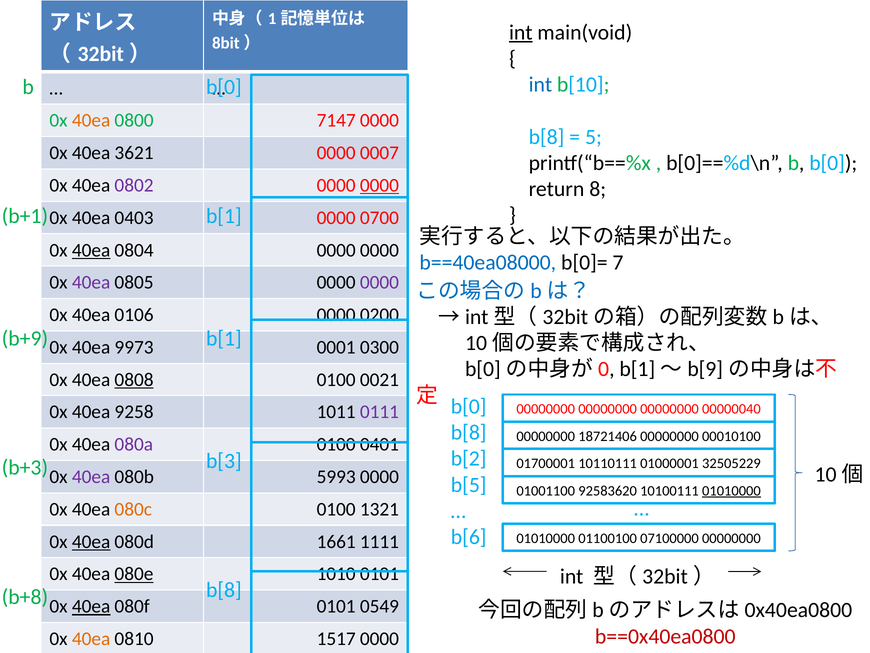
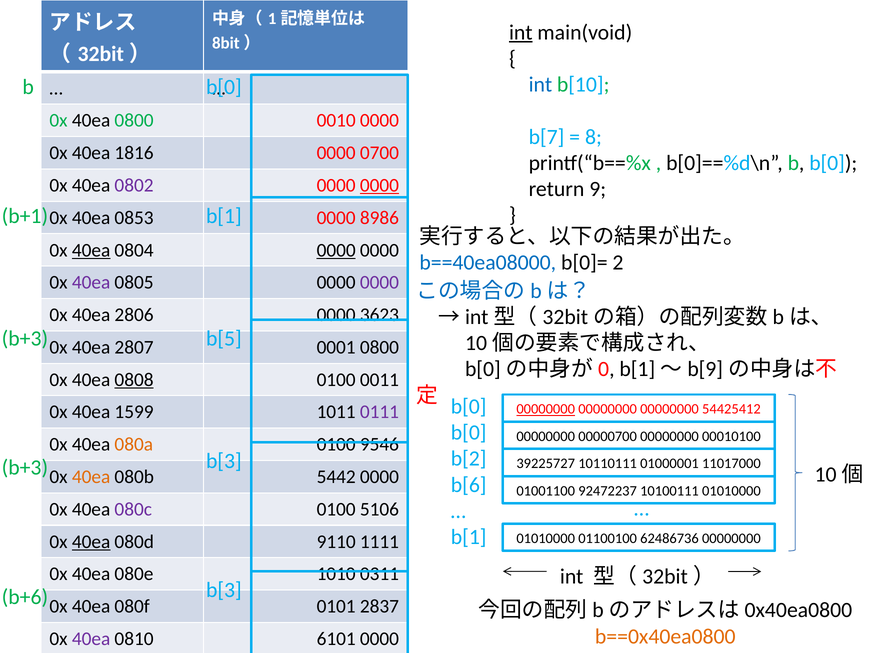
40ea colour: orange -> black (91, 120)
7147: 7147 -> 0010 (336, 120)
b[8: b[8 -> b[7 (547, 137)
5: 5 -> 8 (593, 137)
3621: 3621 -> 1816 (134, 153)
0007: 0007 -> 0700 (379, 153)
8: 8 -> 9 (598, 189)
0403: 0403 -> 0853 (134, 218)
0700: 0700 -> 8986 (379, 218)
0000 underline: none -> present (336, 250)
7: 7 -> 2 (618, 262)
0106: 0106 -> 2806 (134, 315)
0200: 0200 -> 3623 (379, 315)
b+9: b+9 -> b+3 (25, 338)
b[1: b[1 -> b[5 (224, 338)
9973: 9973 -> 2807 (134, 347)
0001 0300: 0300 -> 0800 (379, 347)
0021: 0021 -> 0011 (379, 379)
00000000 underline: none -> present (546, 409)
00000040: 00000040 -> 54425412 (731, 409)
9258: 9258 -> 1599 (134, 412)
b[8: b[8 -> b[0 (469, 432)
18721406: 18721406 -> 00000700 (608, 436)
080a colour: purple -> orange (134, 444)
0401: 0401 -> 9546 (379, 444)
01700001: 01700001 -> 39225727 (546, 463)
32505229: 32505229 -> 11017000 (731, 463)
40ea colour: purple -> orange (91, 477)
5993: 5993 -> 5442 (336, 477)
b[5: b[5 -> b[6 (469, 485)
92583620: 92583620 -> 92472237 (608, 490)
01010000 underline: present -> none (731, 490)
080c colour: orange -> purple (133, 509)
1321: 1321 -> 5106 (379, 509)
b[6: b[6 -> b[1 (469, 537)
07100000: 07100000 -> 62486736 (669, 538)
1661: 1661 -> 9110 (336, 541)
080e underline: present -> none (134, 574)
1010 0101: 0101 -> 0311 (379, 574)
b[8: b[8 -> b[3 (224, 590)
b+8: b+8 -> b+6 (25, 597)
40ea underline: present -> none (91, 606)
0549: 0549 -> 2837 (379, 606)
b==0x40ea0800 colour: red -> orange (665, 636)
40ea colour: orange -> purple (91, 638)
1517: 1517 -> 6101 (336, 638)
